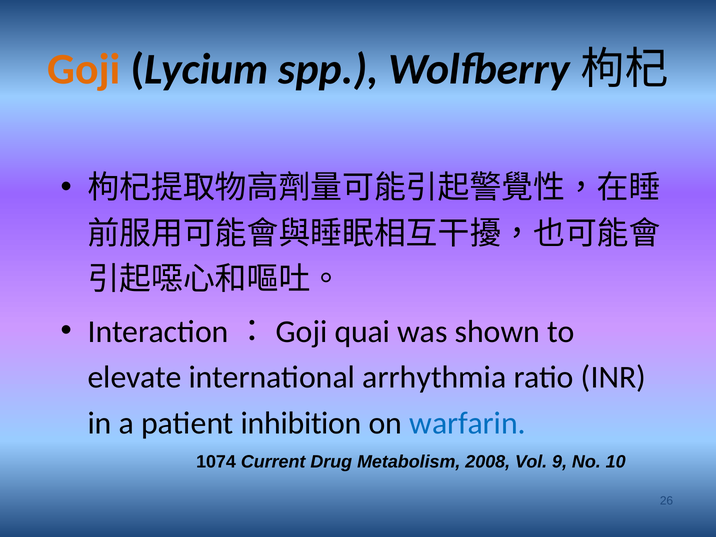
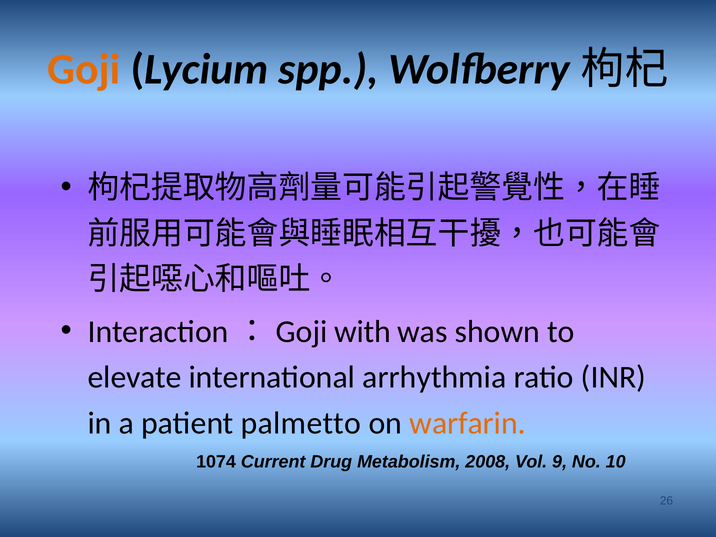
quai: quai -> with (363, 332)
inhibition: inhibition -> palmetto (301, 423)
warfarin colour: blue -> orange (468, 423)
